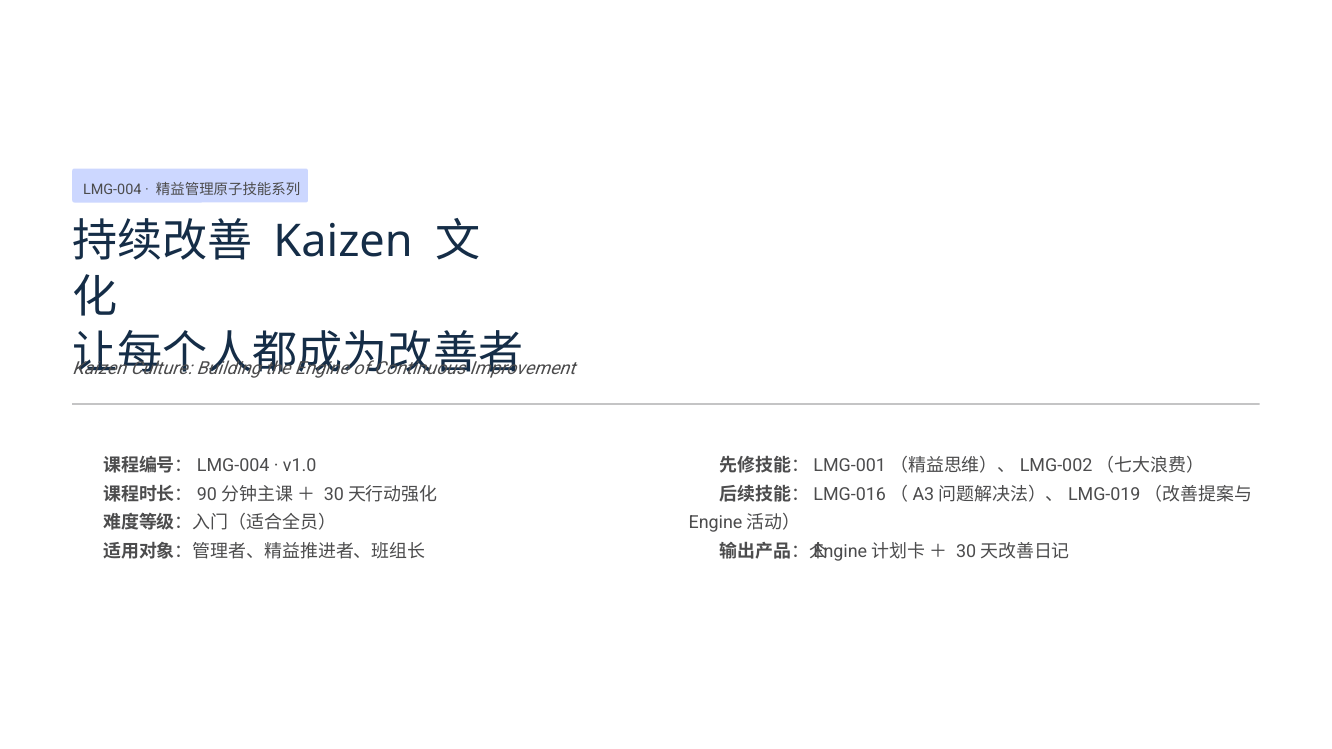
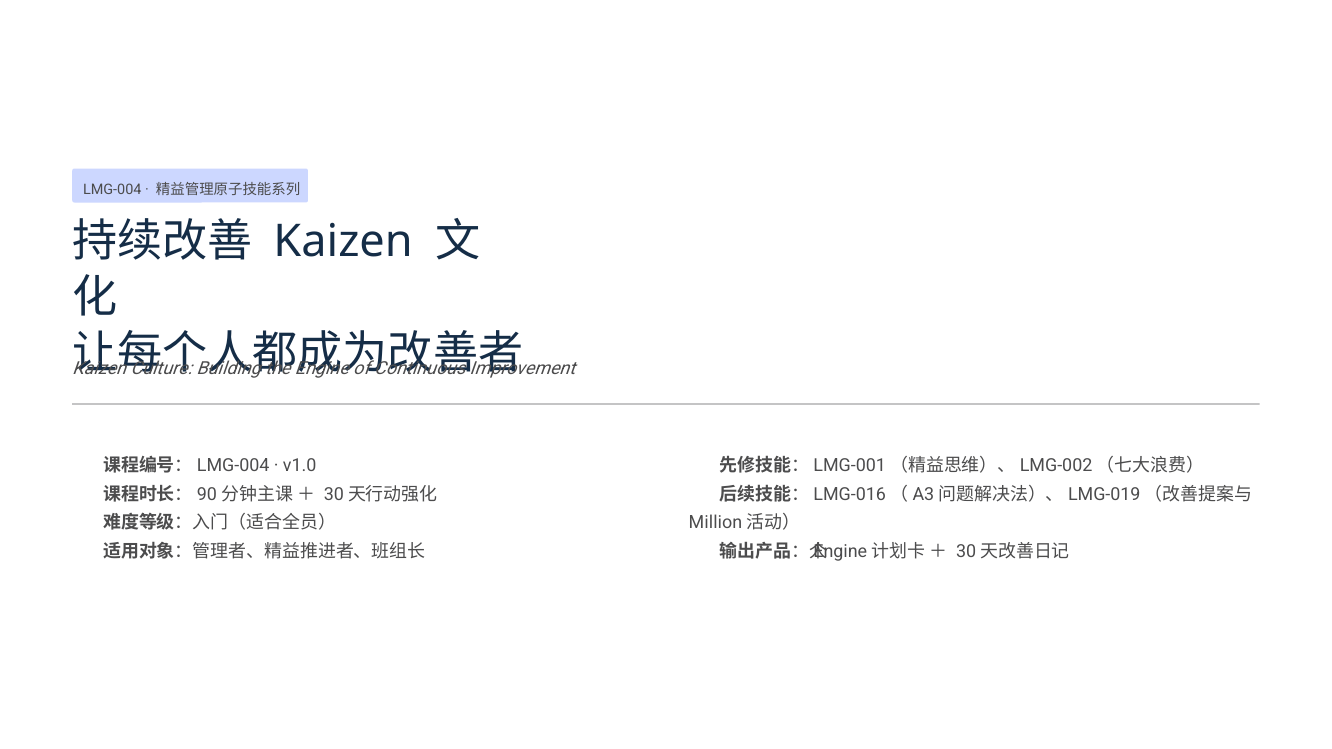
Engine: Engine -> Million (716, 523)
